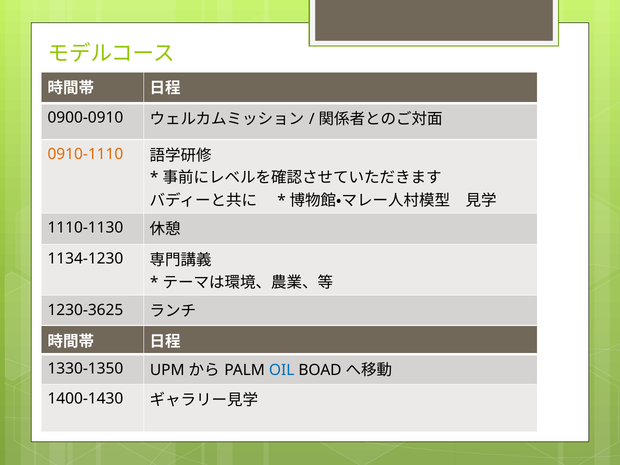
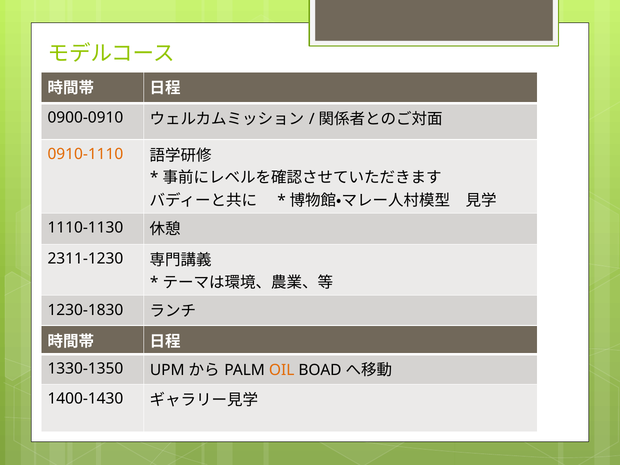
1134-1230: 1134-1230 -> 2311-1230 (85, 259)
1230-3625: 1230-3625 -> 1230-1830 (85, 310)
OIL colour: blue -> orange (282, 370)
